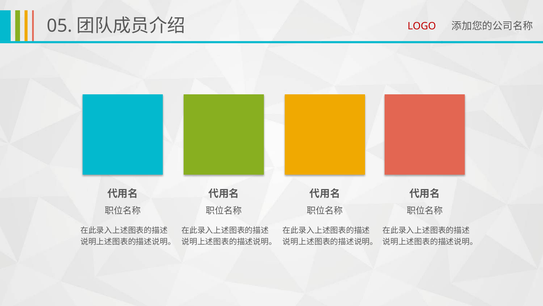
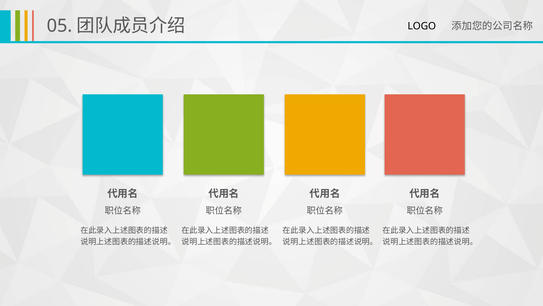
LOGO colour: red -> black (422, 26)
